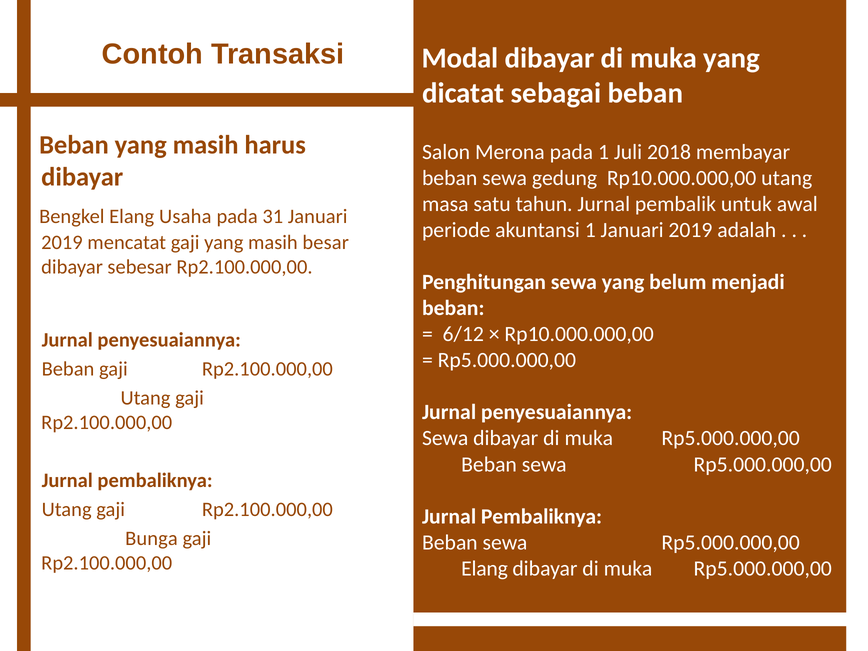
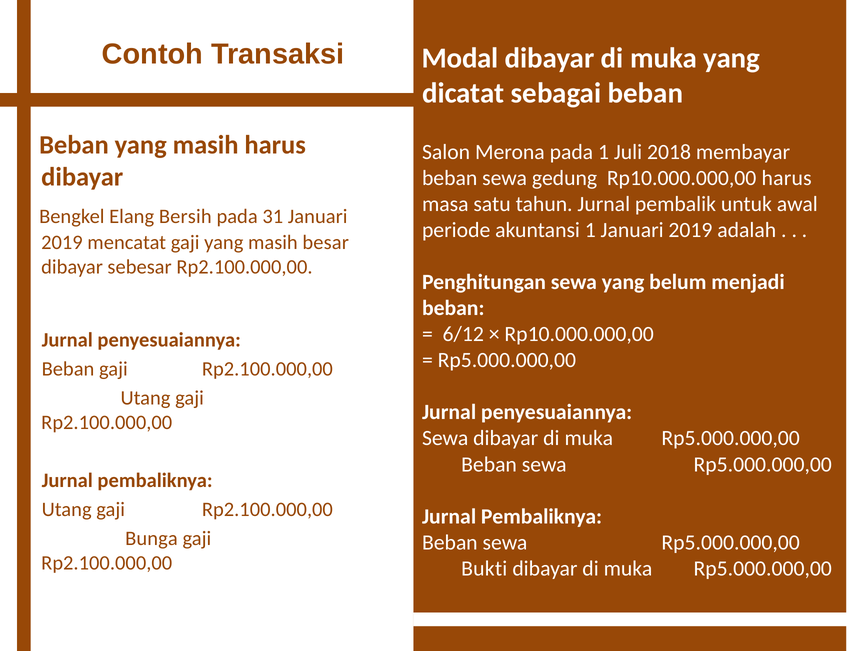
Rp10.000.000,00 utang: utang -> harus (787, 178)
Usaha: Usaha -> Bersih (185, 216)
Elang: Elang -> Bukti (484, 569)
